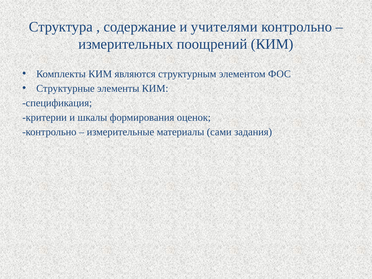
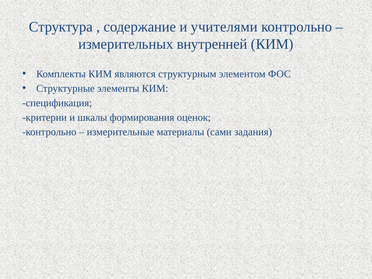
поощрений: поощрений -> внутренней (212, 44)
